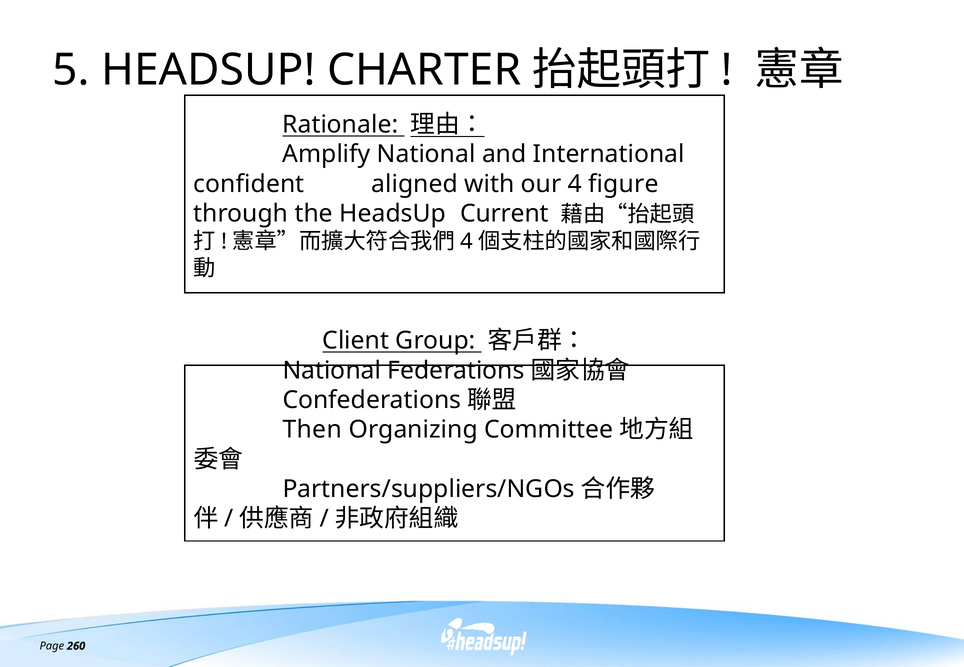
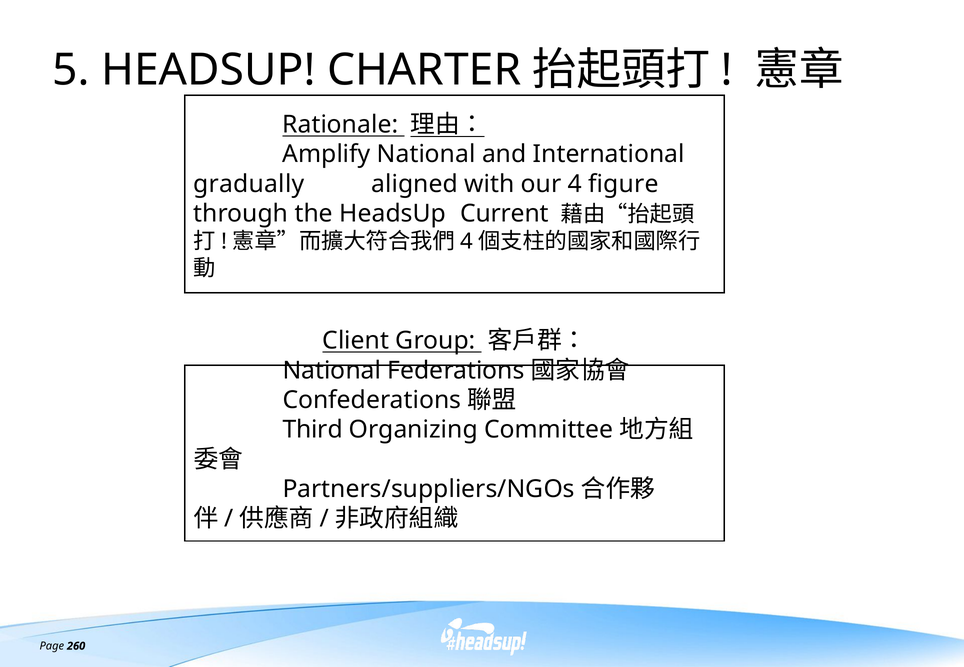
confident: confident -> gradually (249, 184)
Then: Then -> Third (313, 430)
